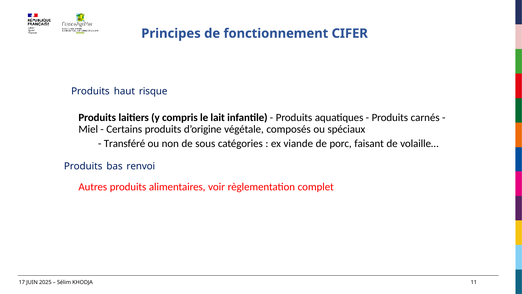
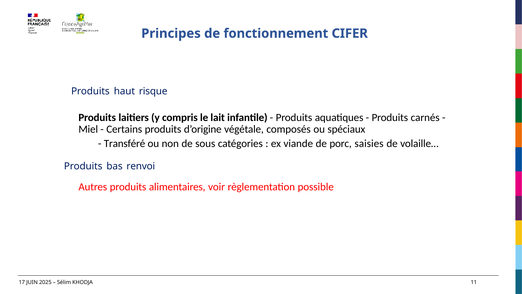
faisant: faisant -> saisies (369, 144)
complet: complet -> possible (316, 187)
